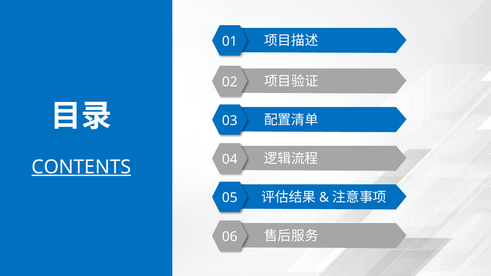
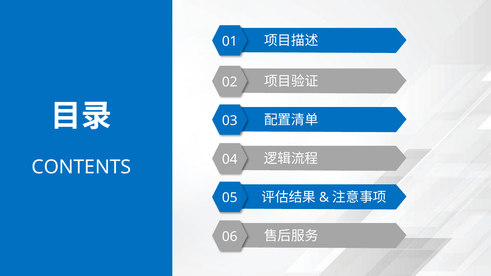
CONTENTS underline: present -> none (81, 167)
